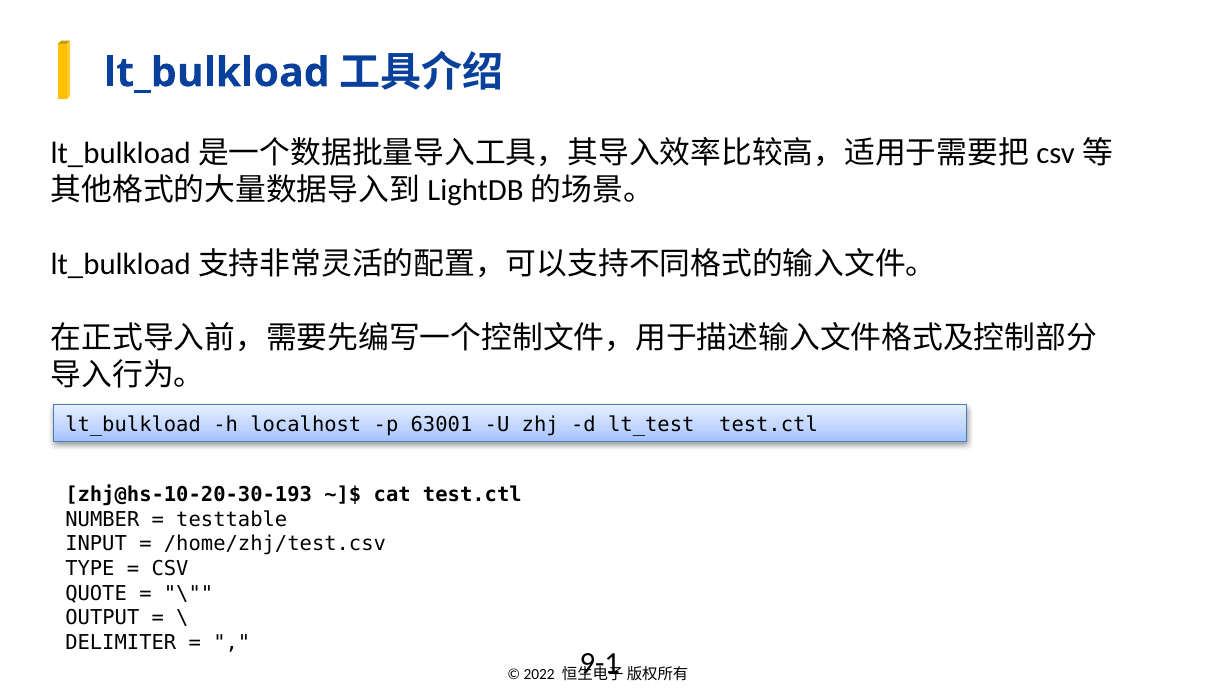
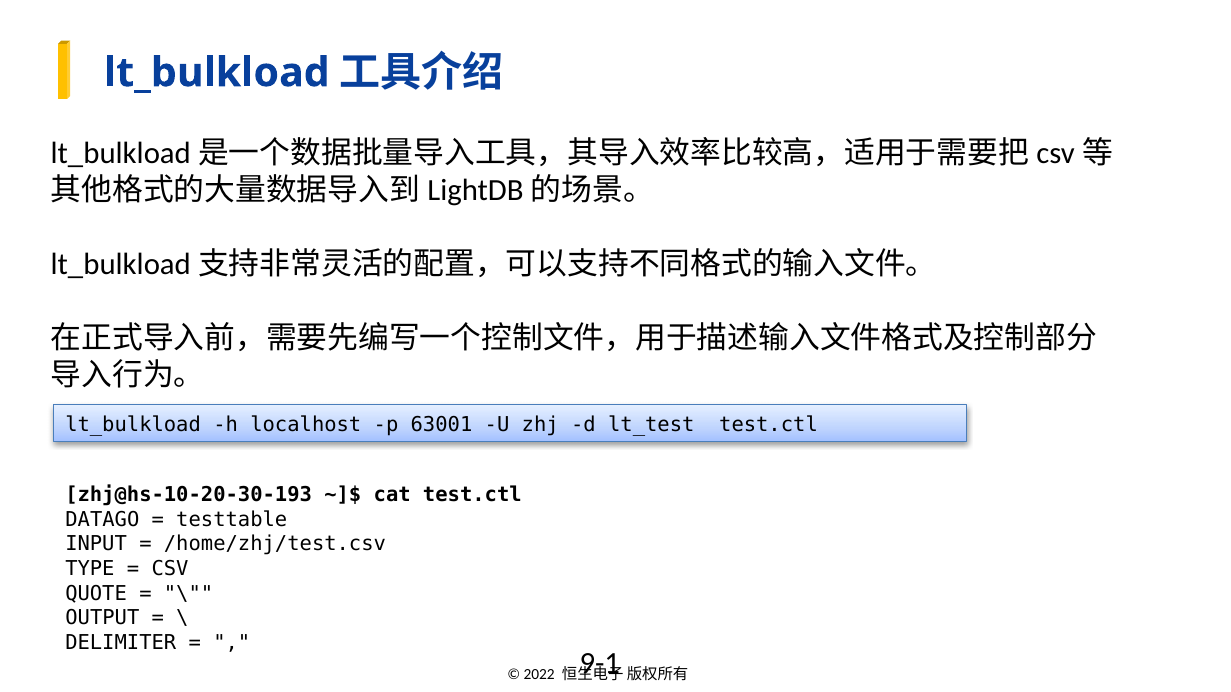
NUMBER: NUMBER -> DATAGO (102, 520)
